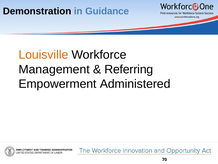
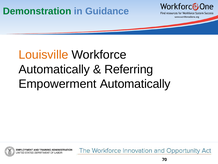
Demonstration colour: black -> green (37, 11)
Management: Management -> Automatically (54, 69)
Empowerment Administered: Administered -> Automatically (135, 84)
